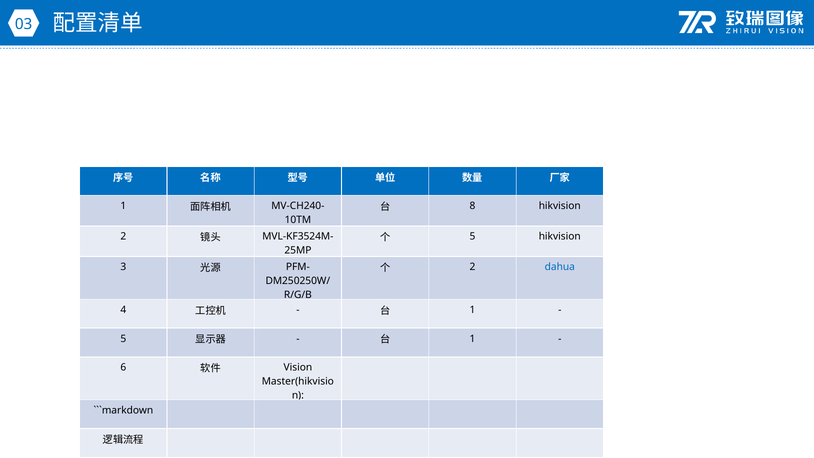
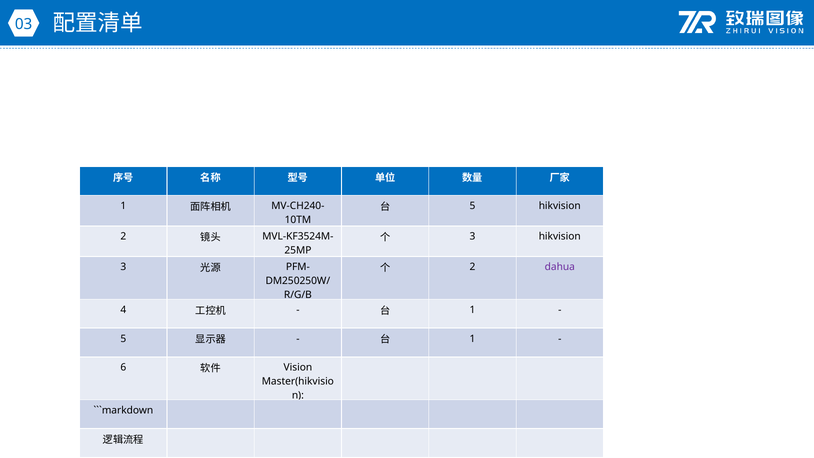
8: 8 -> 5 (473, 206)
5: 5 -> 3 (473, 236)
dahua colour: blue -> purple (560, 267)
